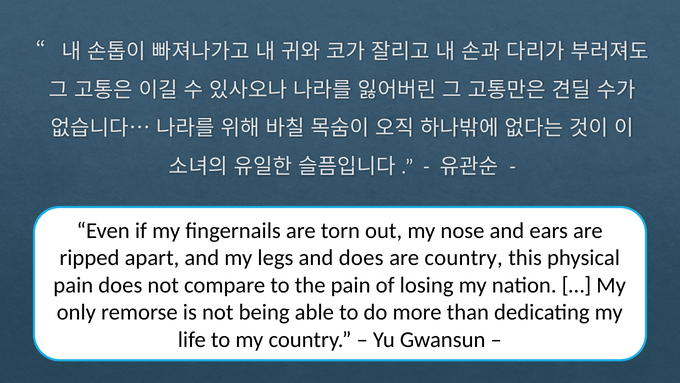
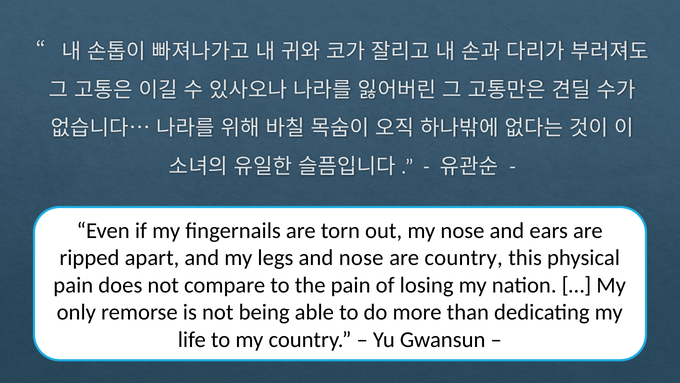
and does: does -> nose (361, 258)
